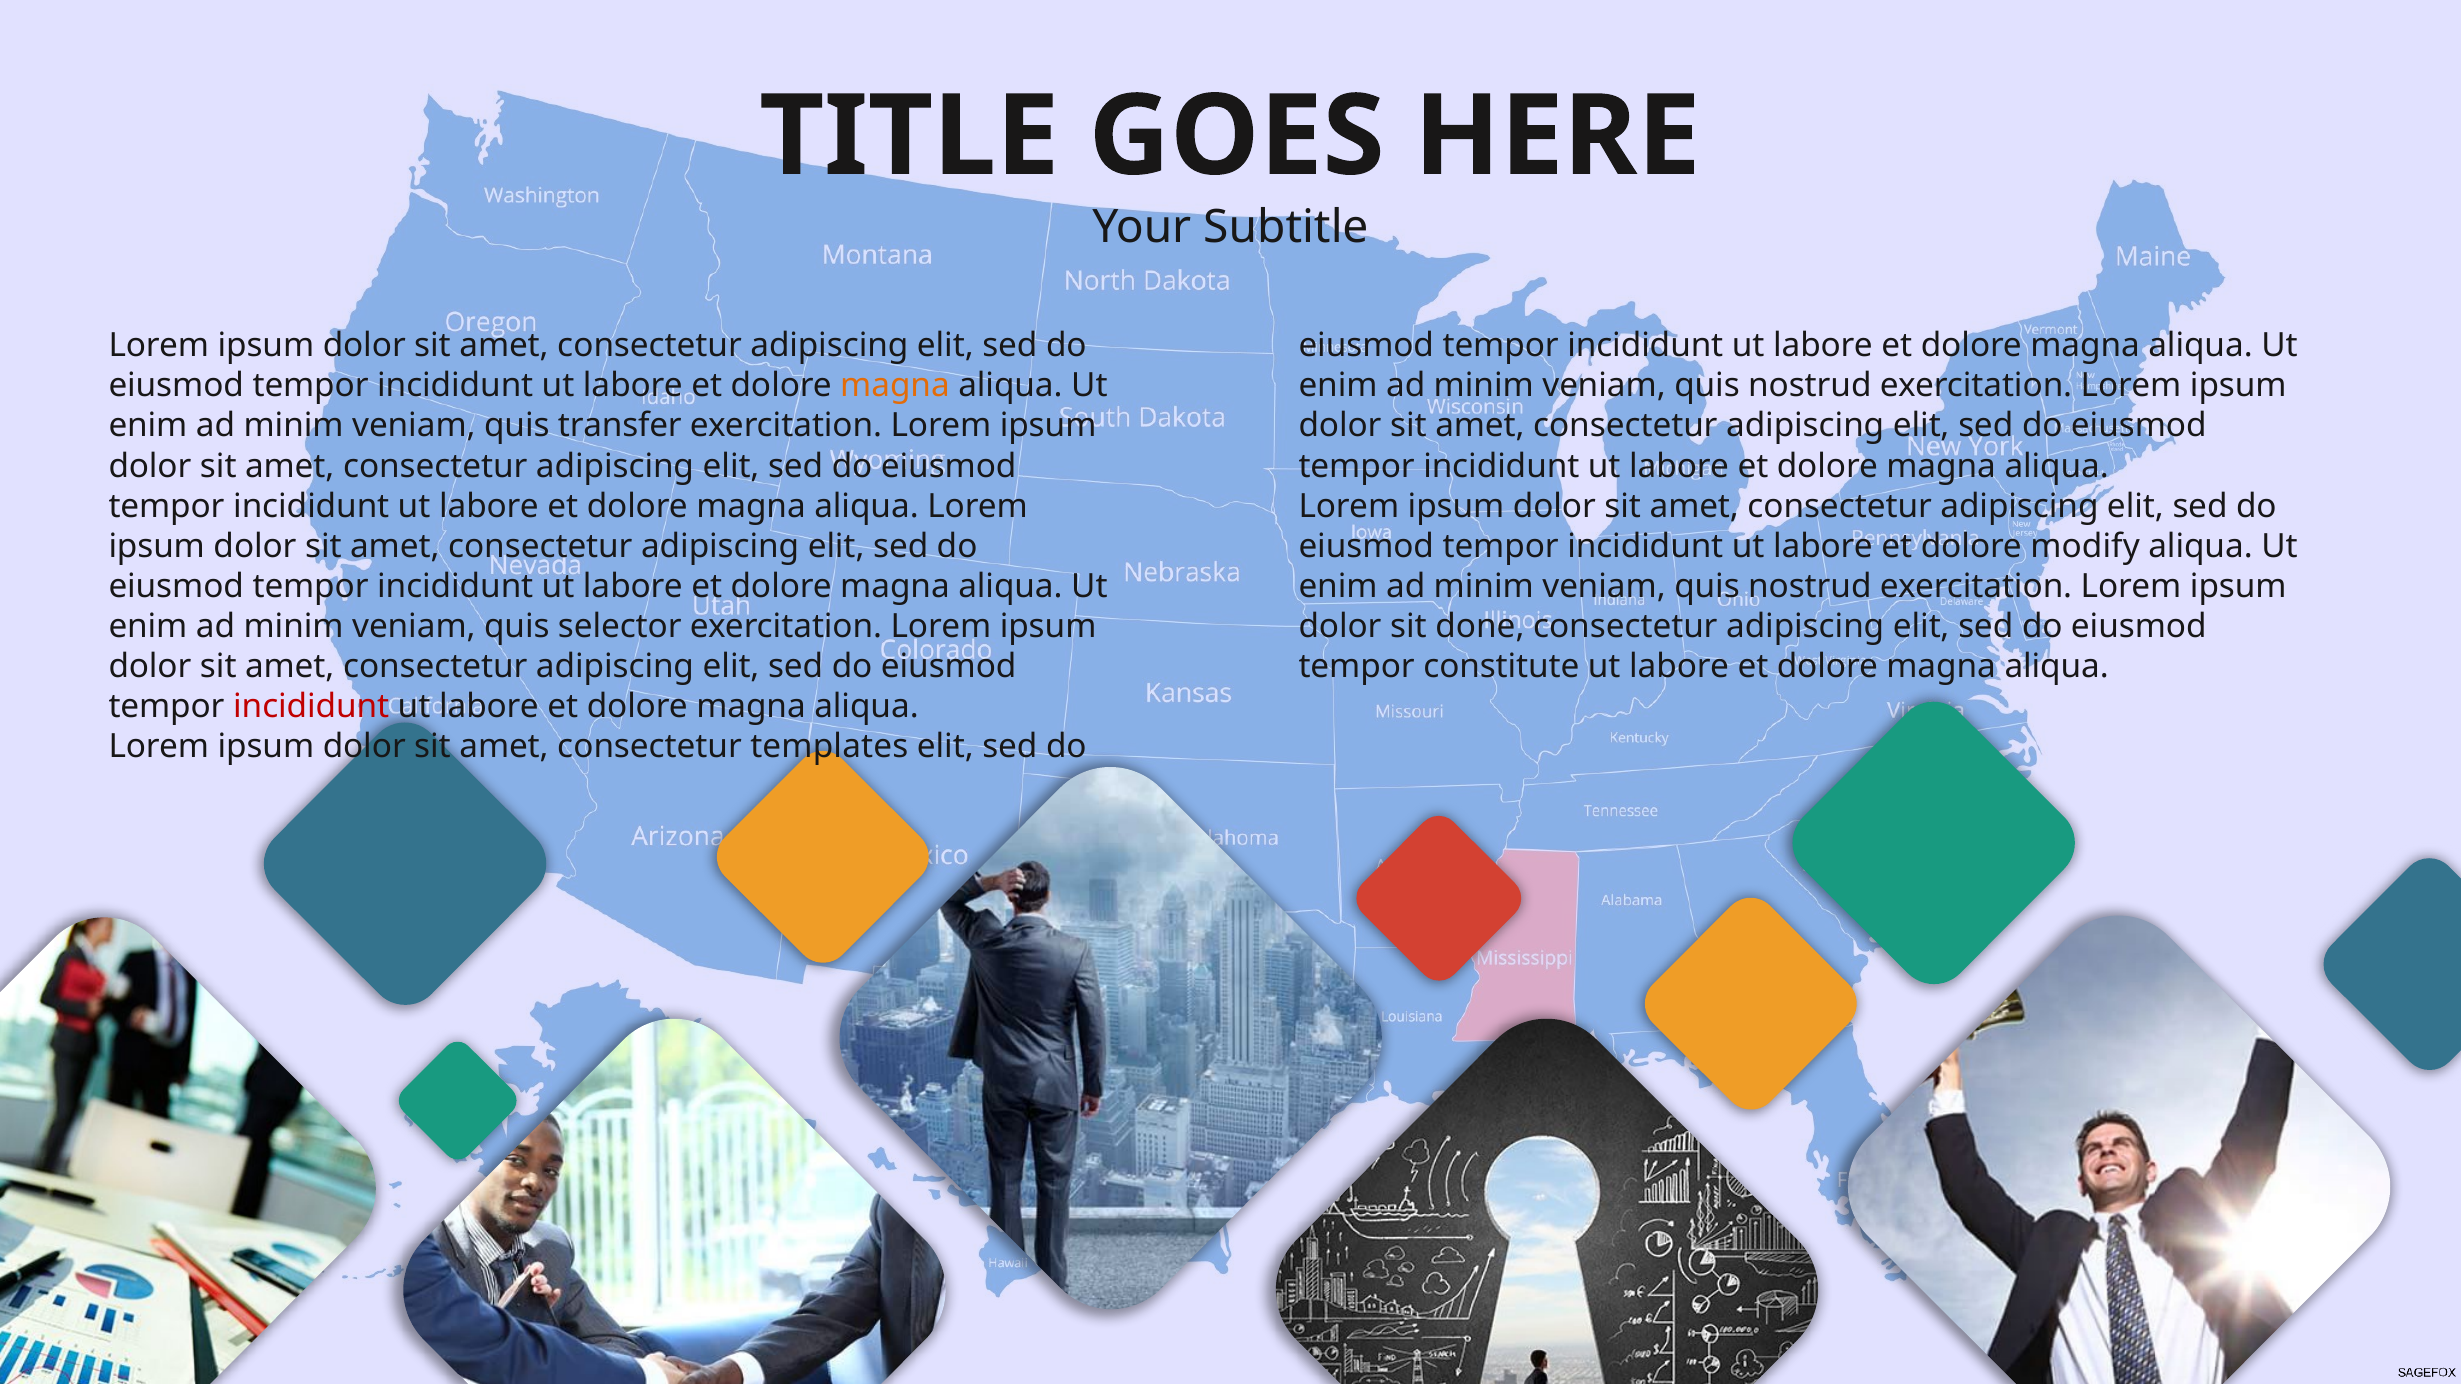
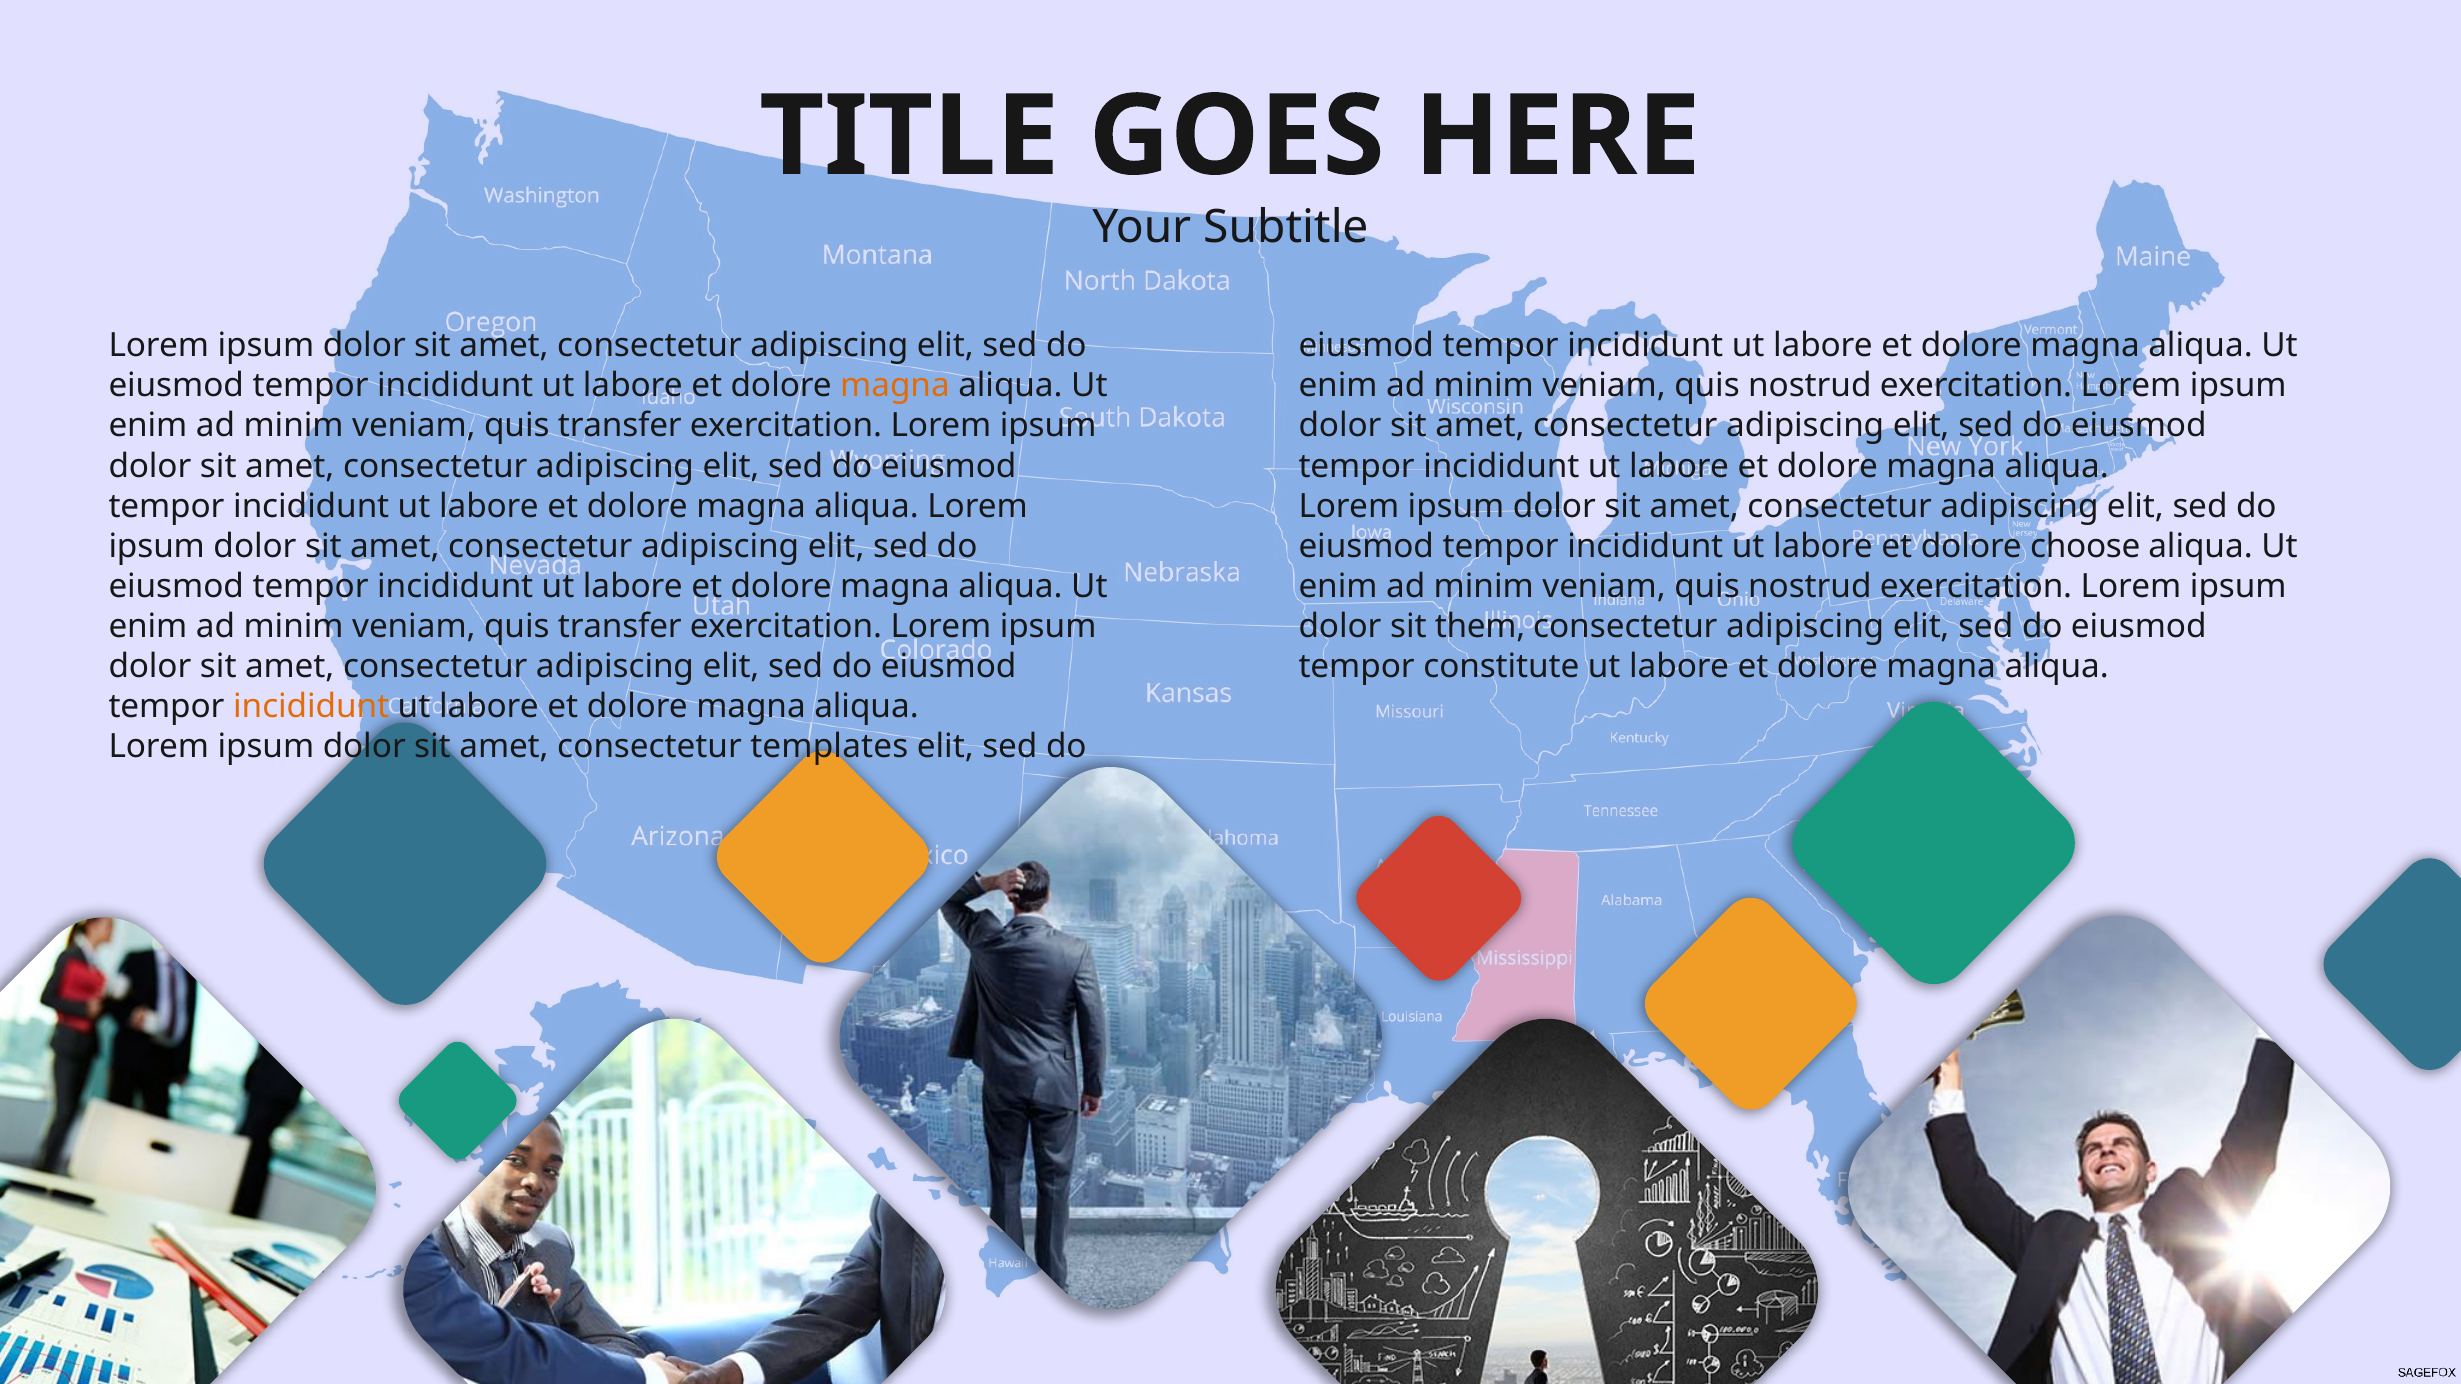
modify: modify -> choose (2085, 546)
selector: selector -> transfer (620, 626)
done: done -> them (1480, 626)
incididunt colour: red -> orange (311, 706)
